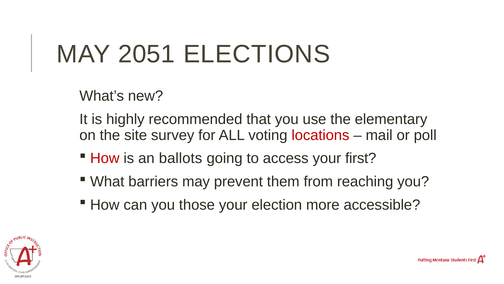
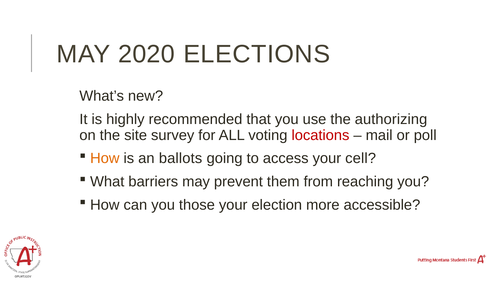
2051: 2051 -> 2020 (147, 54)
elementary: elementary -> authorizing (391, 119)
How colour: red -> orange (105, 158)
first: first -> cell (361, 158)
